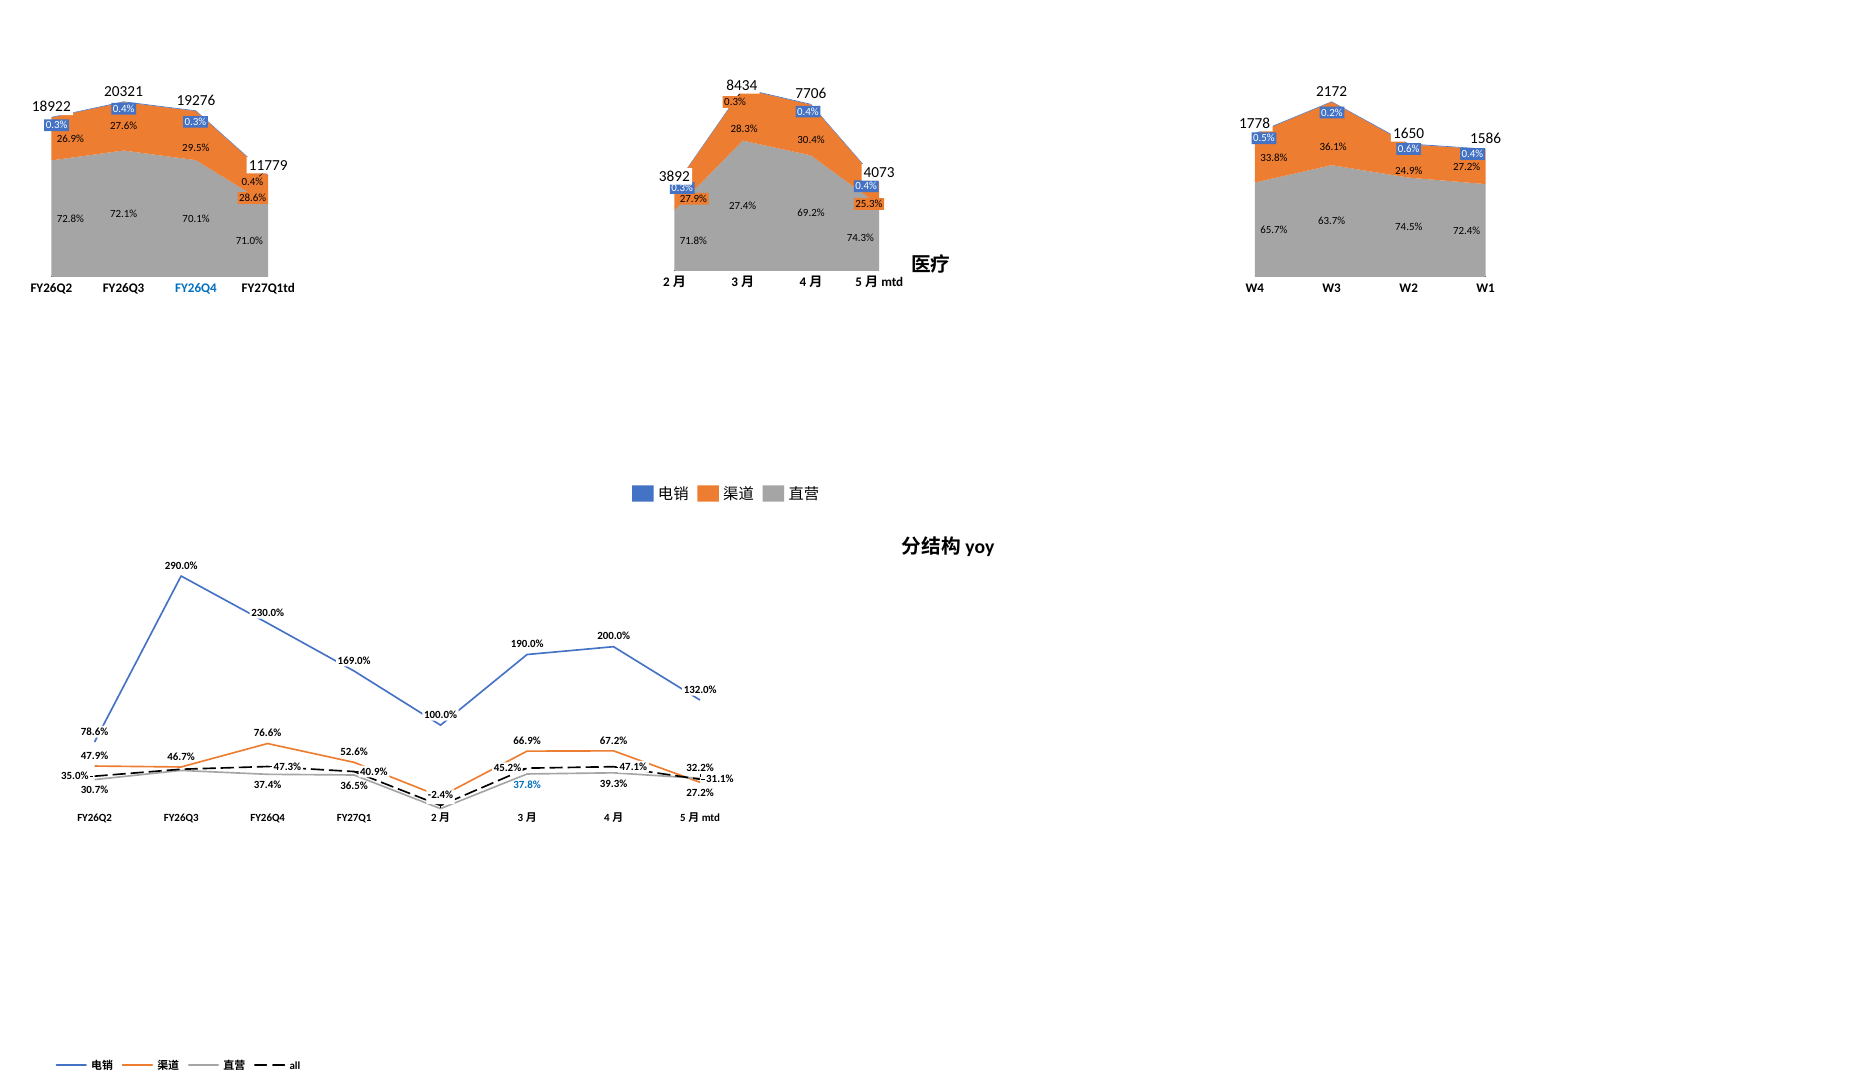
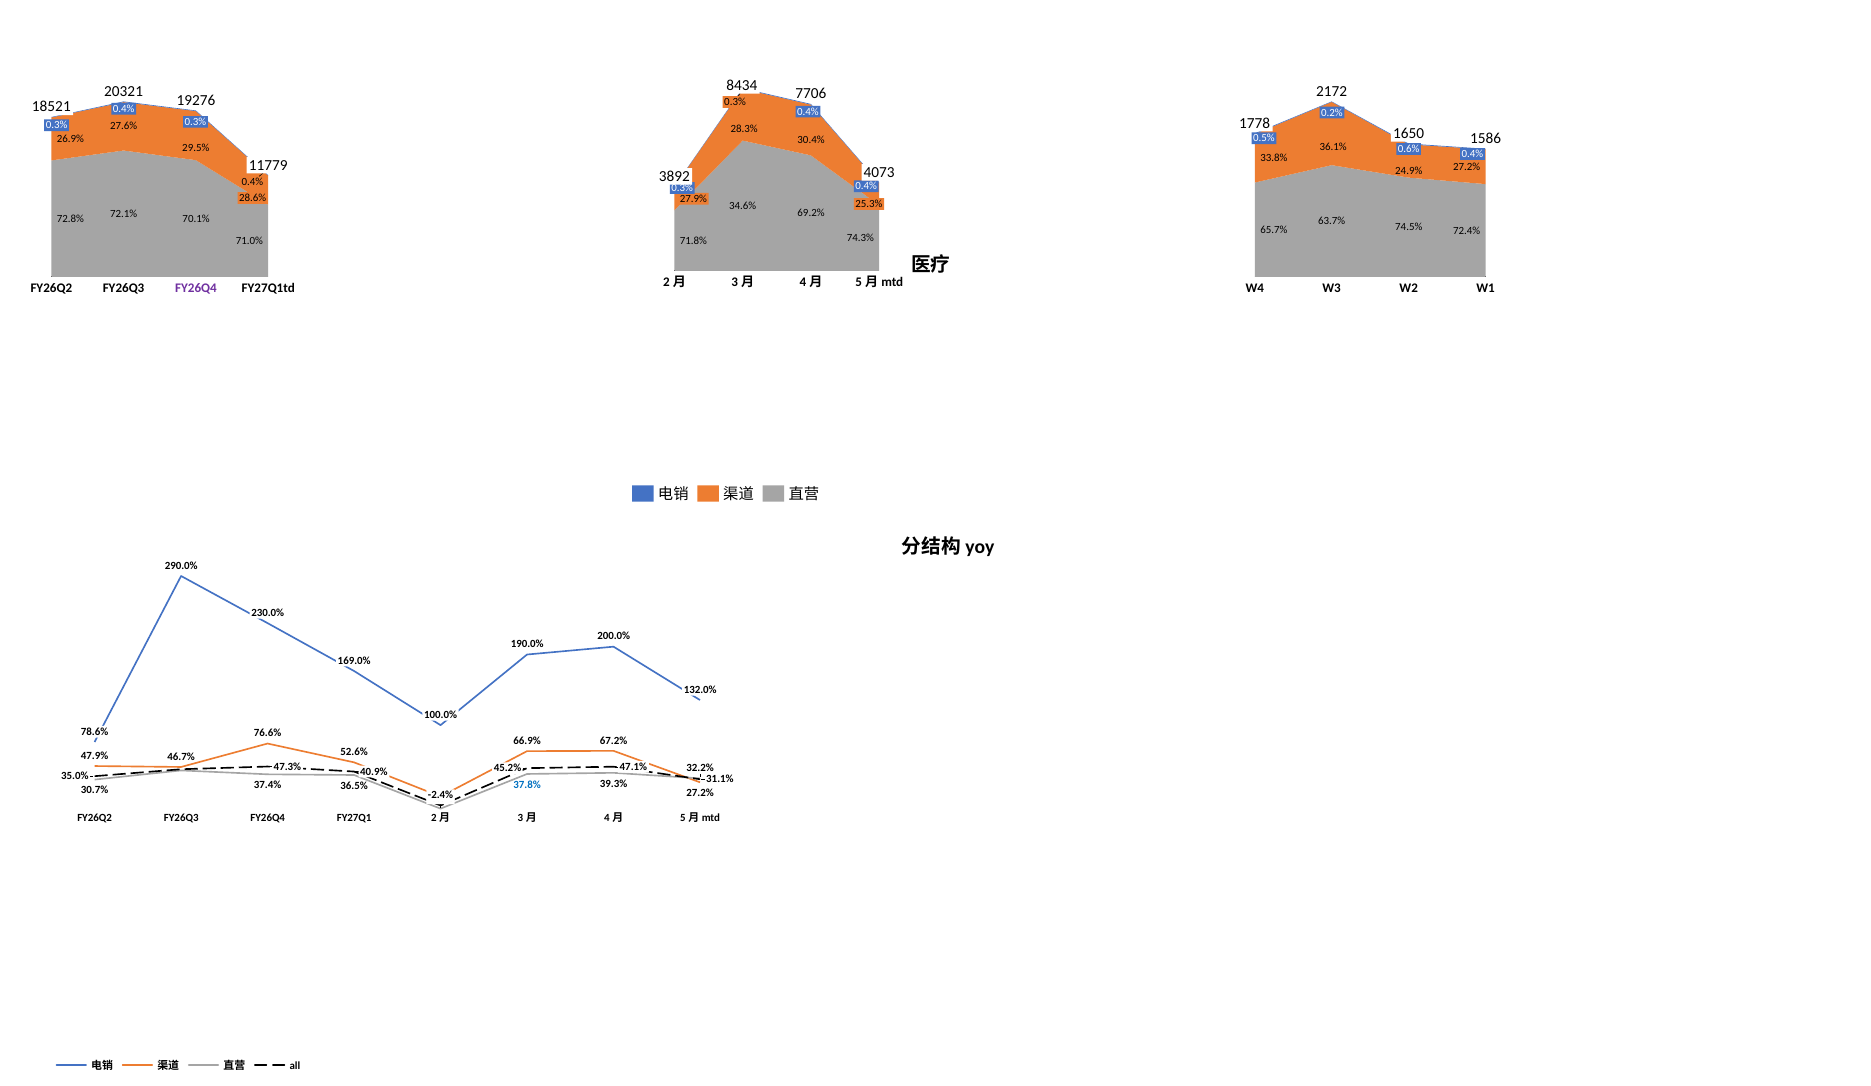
18922: 18922 -> 18521 (51, 107)
27.4%: 27.4% -> 34.6% (743, 206)
FY26Q4 colour: blue -> purple (196, 288)
